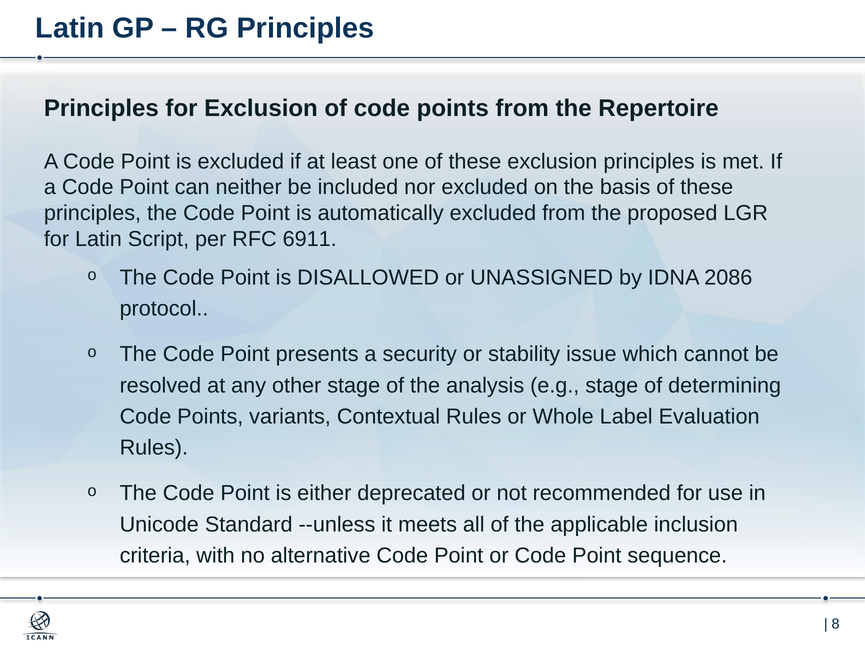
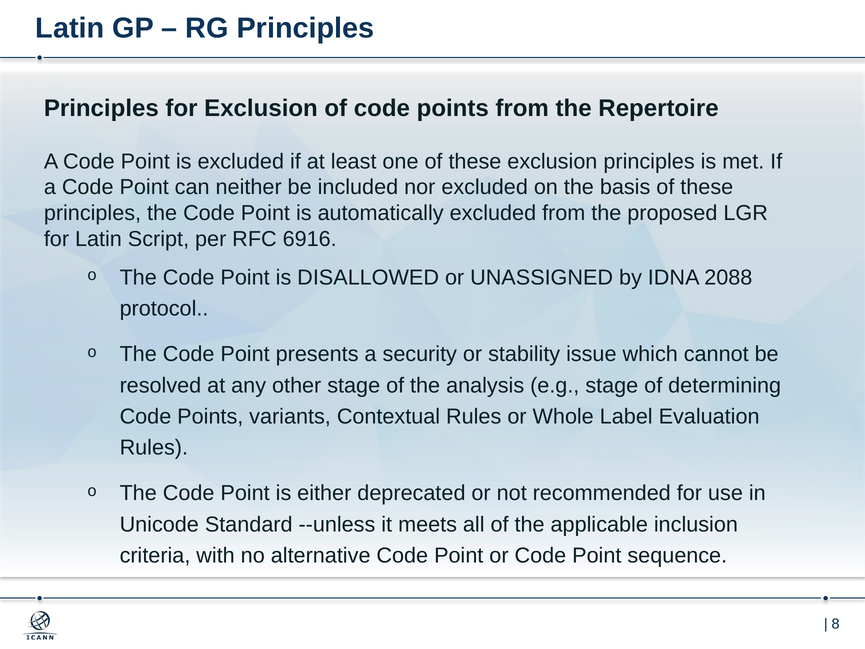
6911: 6911 -> 6916 (310, 239)
2086: 2086 -> 2088 (728, 277)
